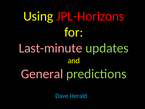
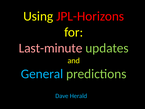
General colour: pink -> light blue (42, 74)
